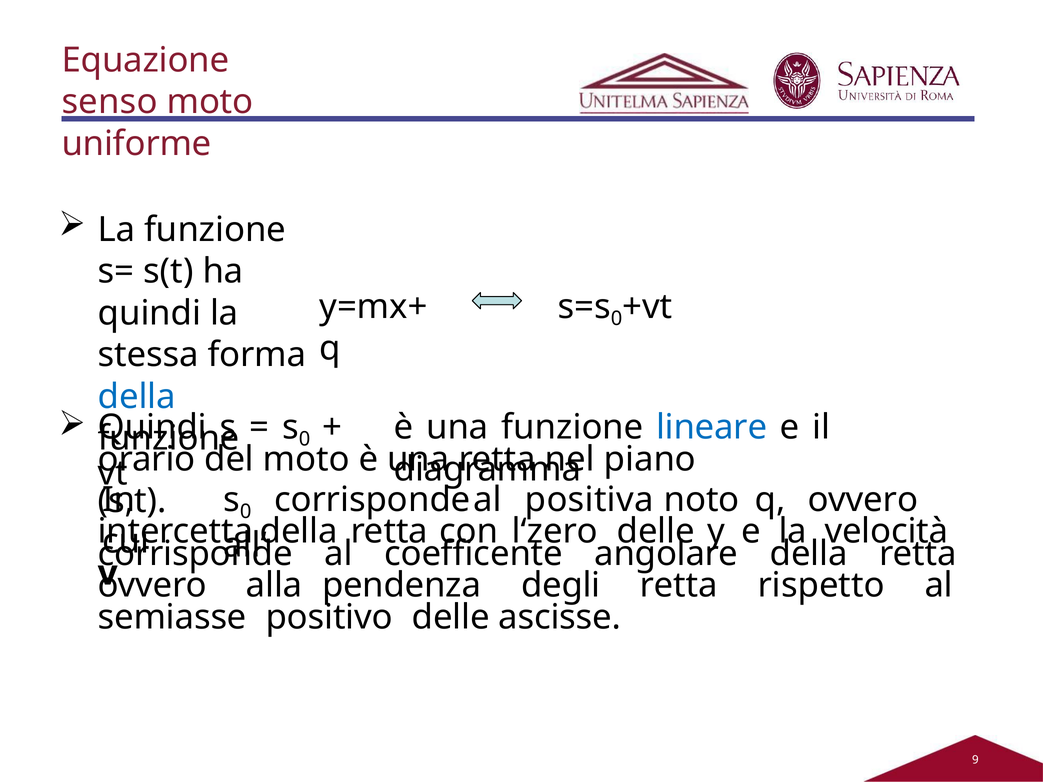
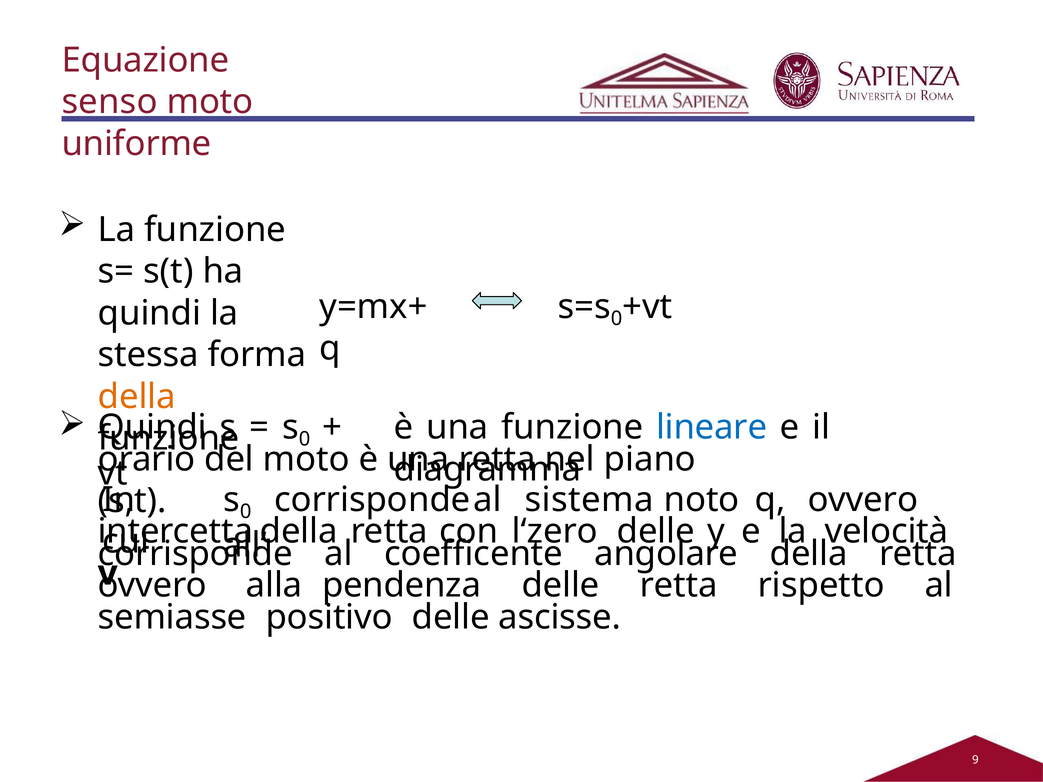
della colour: blue -> orange (137, 397)
positiva: positiva -> sistema (589, 500)
pendenza degli: degli -> delle (561, 586)
